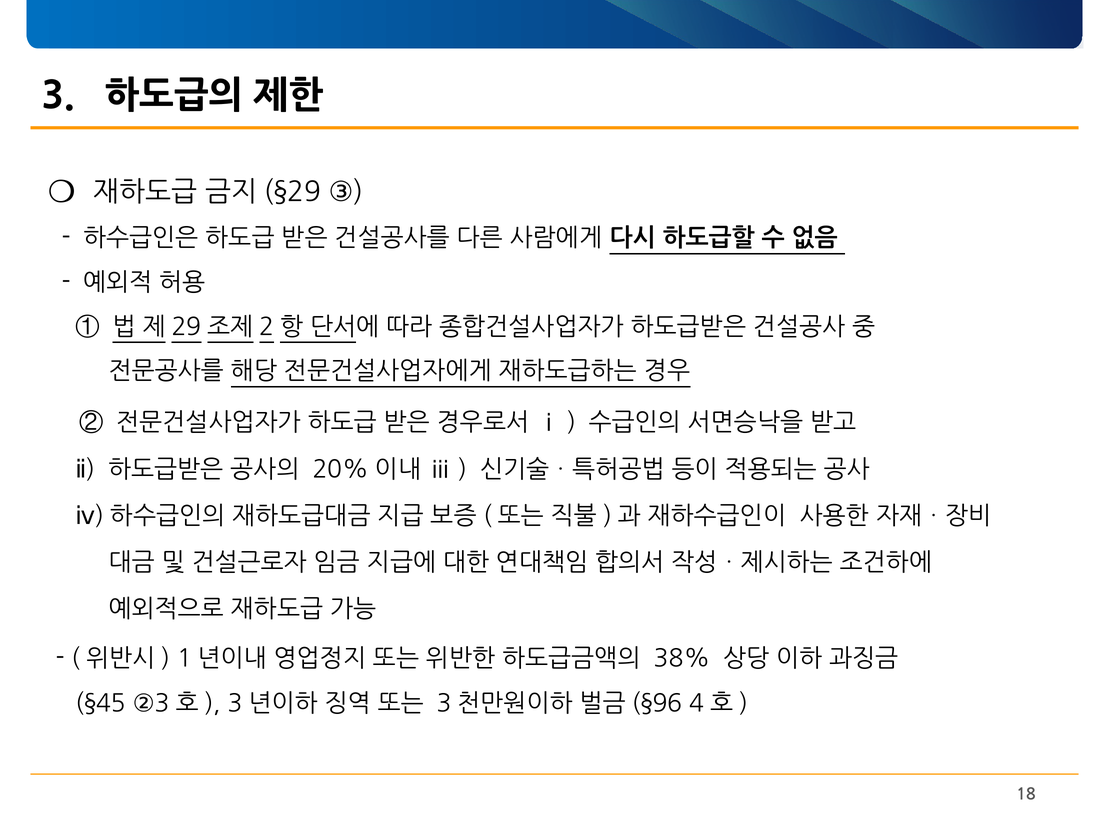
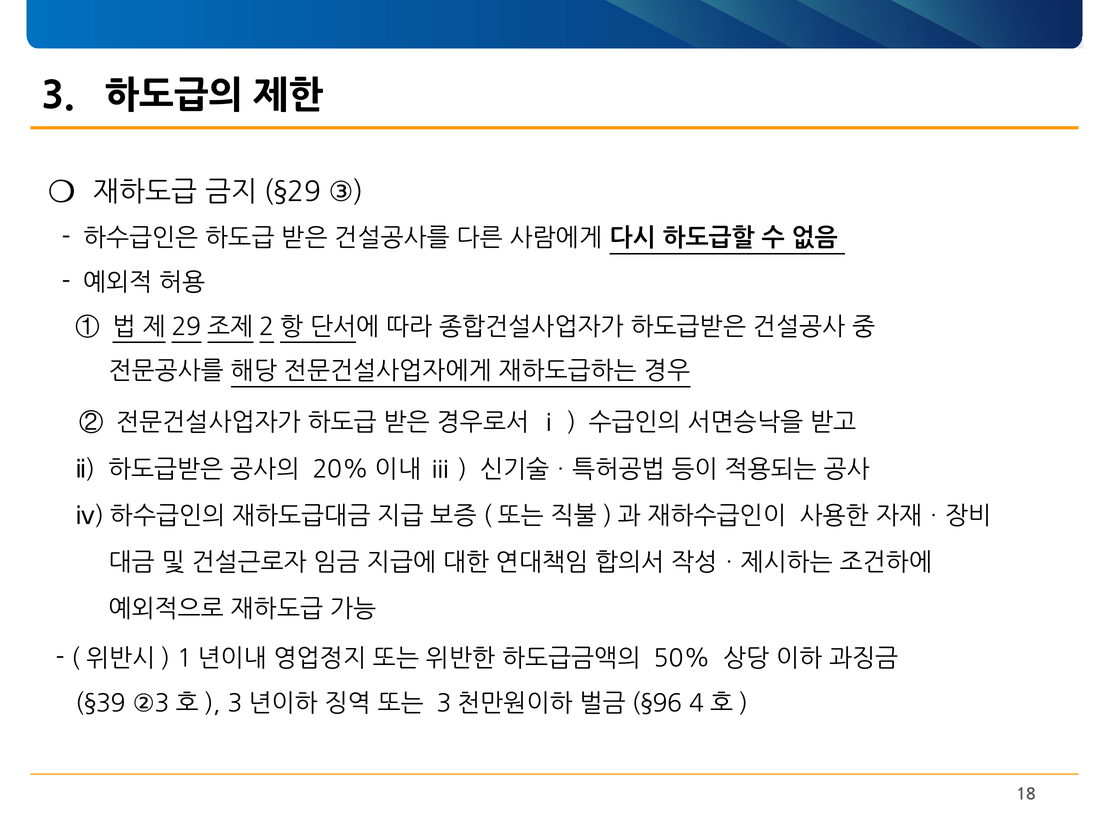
38%: 38% -> 50% (682, 658)
§45: §45 -> §39 (101, 703)
